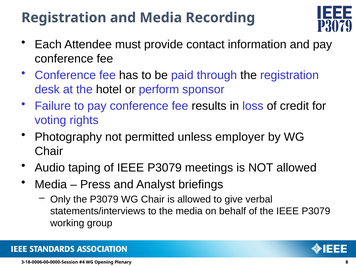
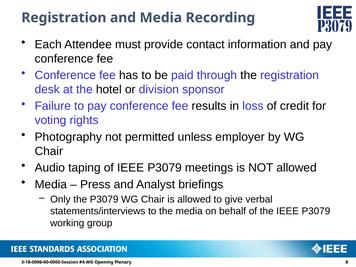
perform: perform -> division (159, 89)
